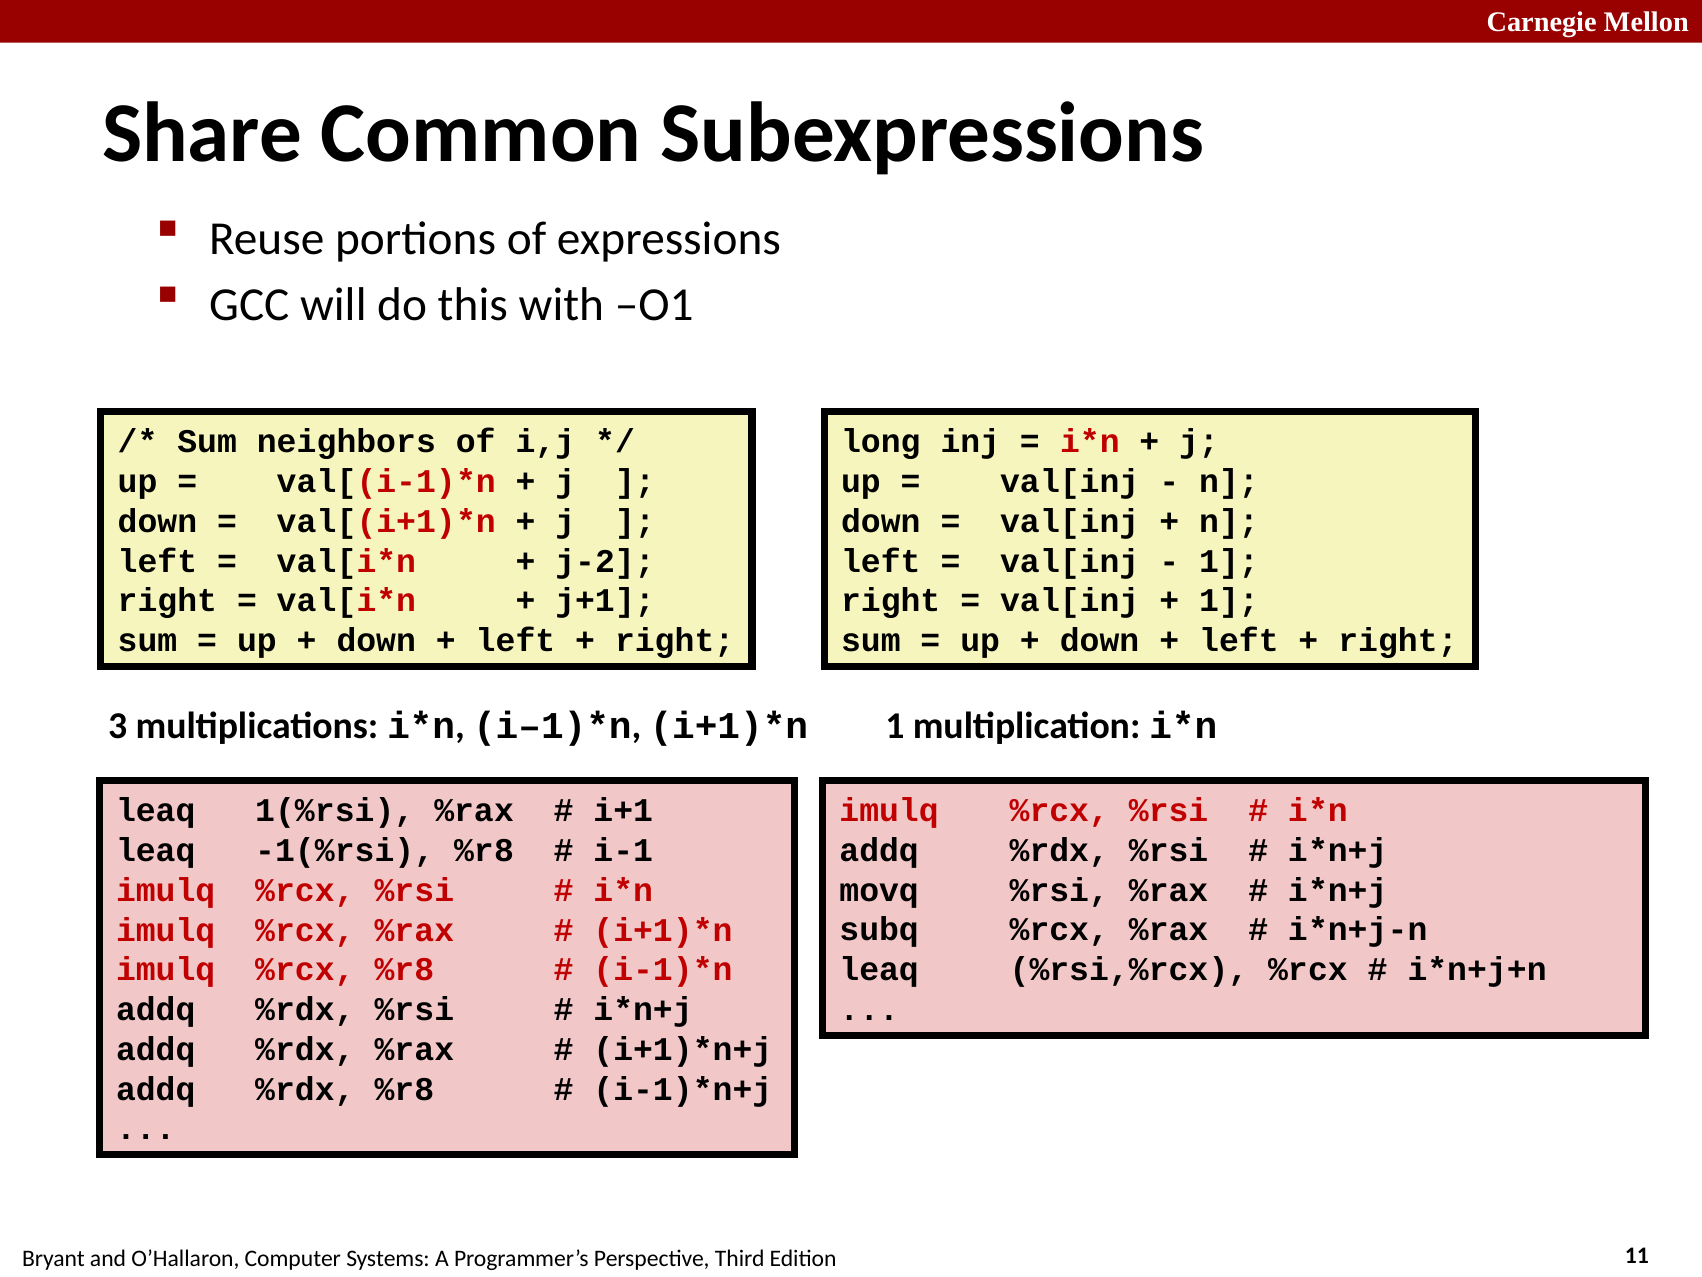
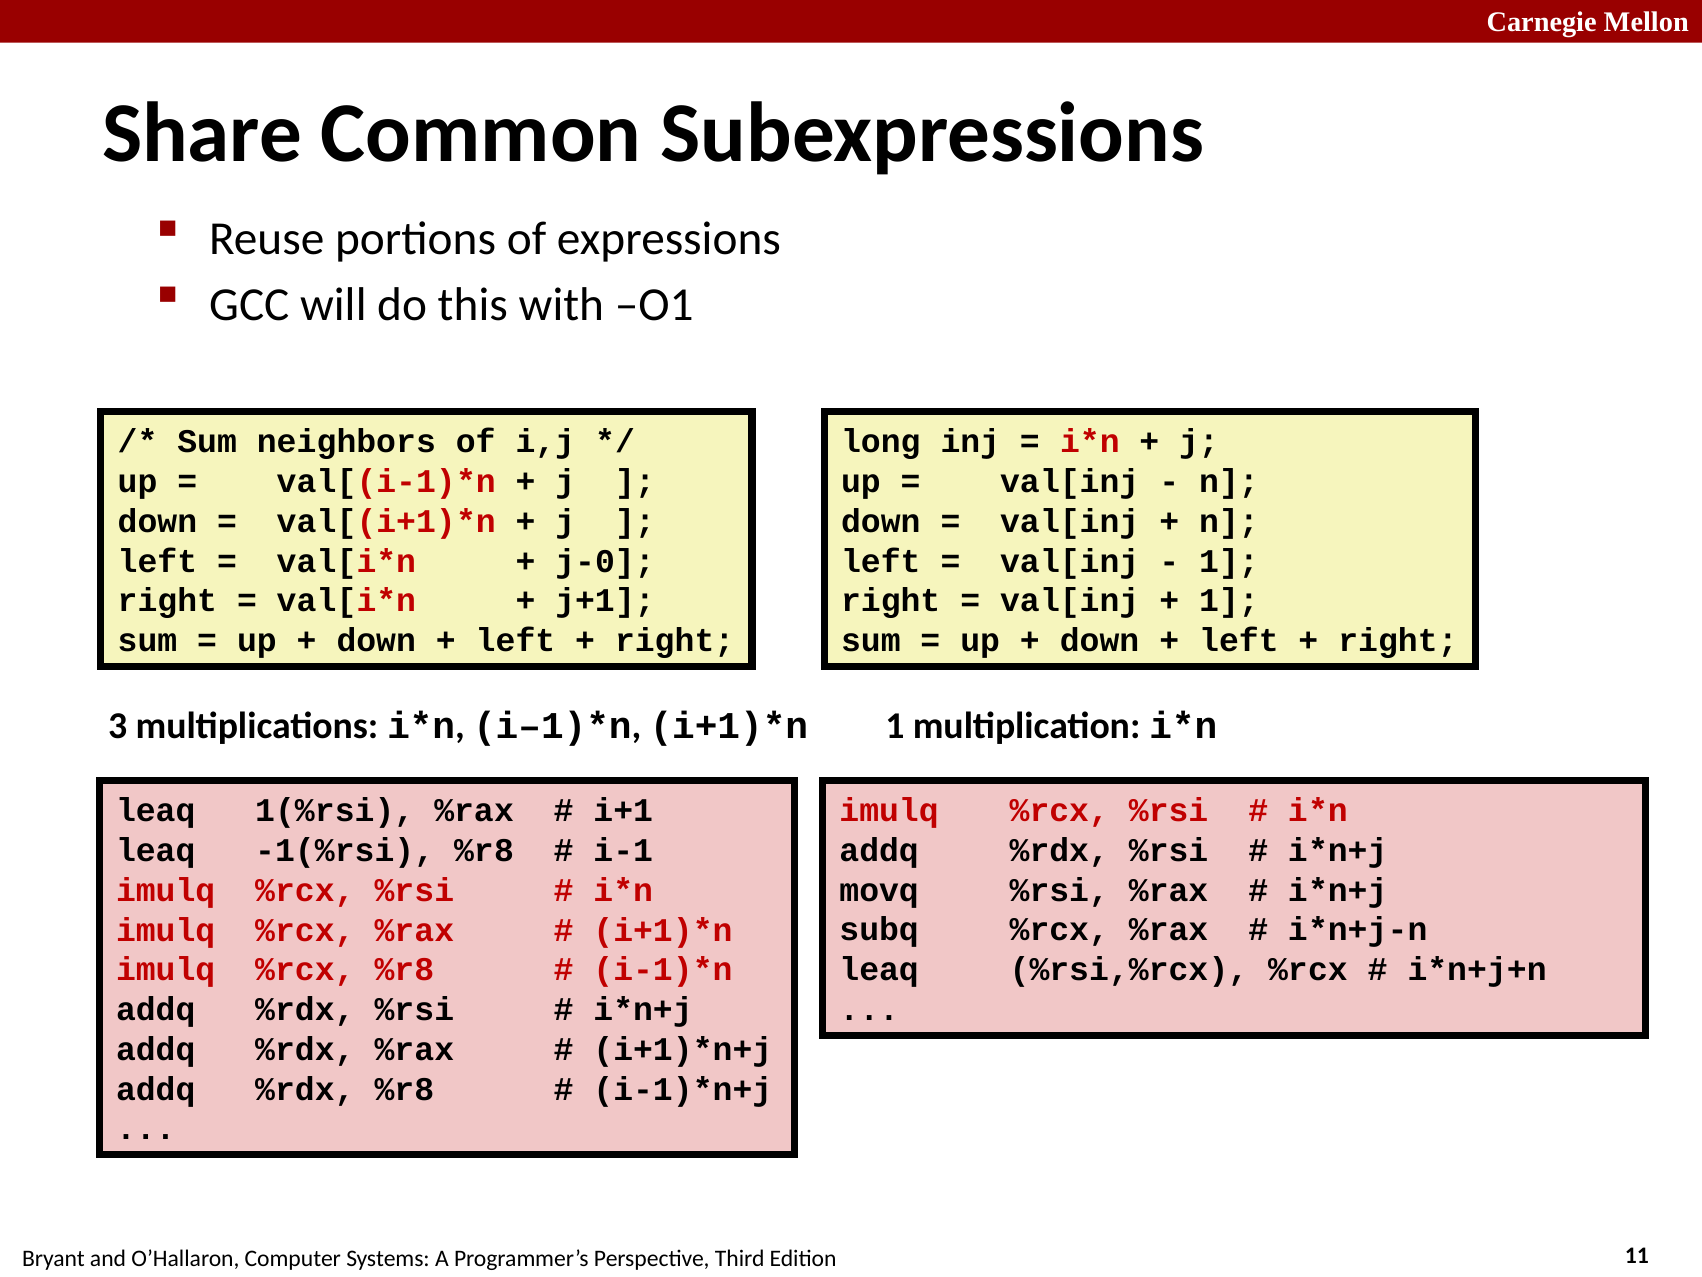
j-2: j-2 -> j-0 (605, 561)
